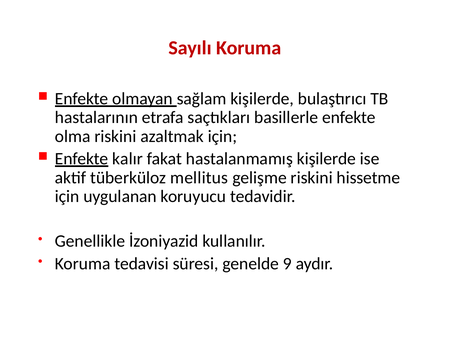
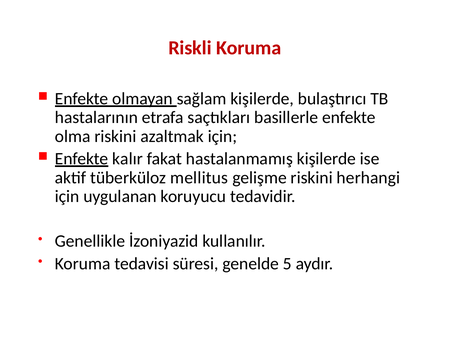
Sayılı: Sayılı -> Riskli (190, 48)
hissetme: hissetme -> herhangi (368, 178)
9: 9 -> 5 (287, 264)
